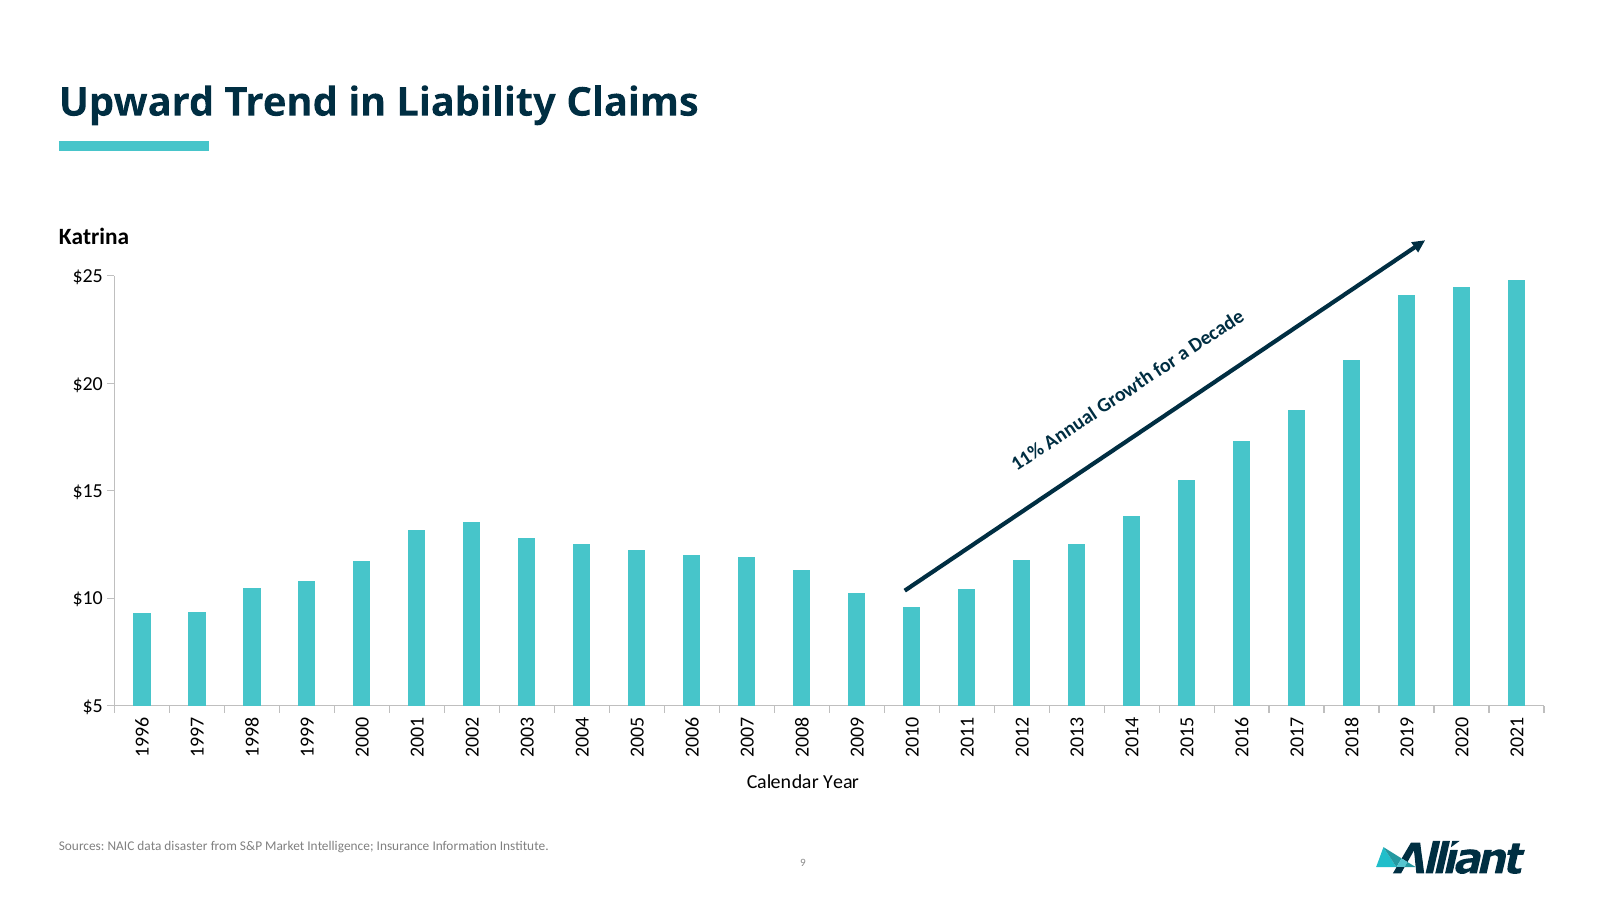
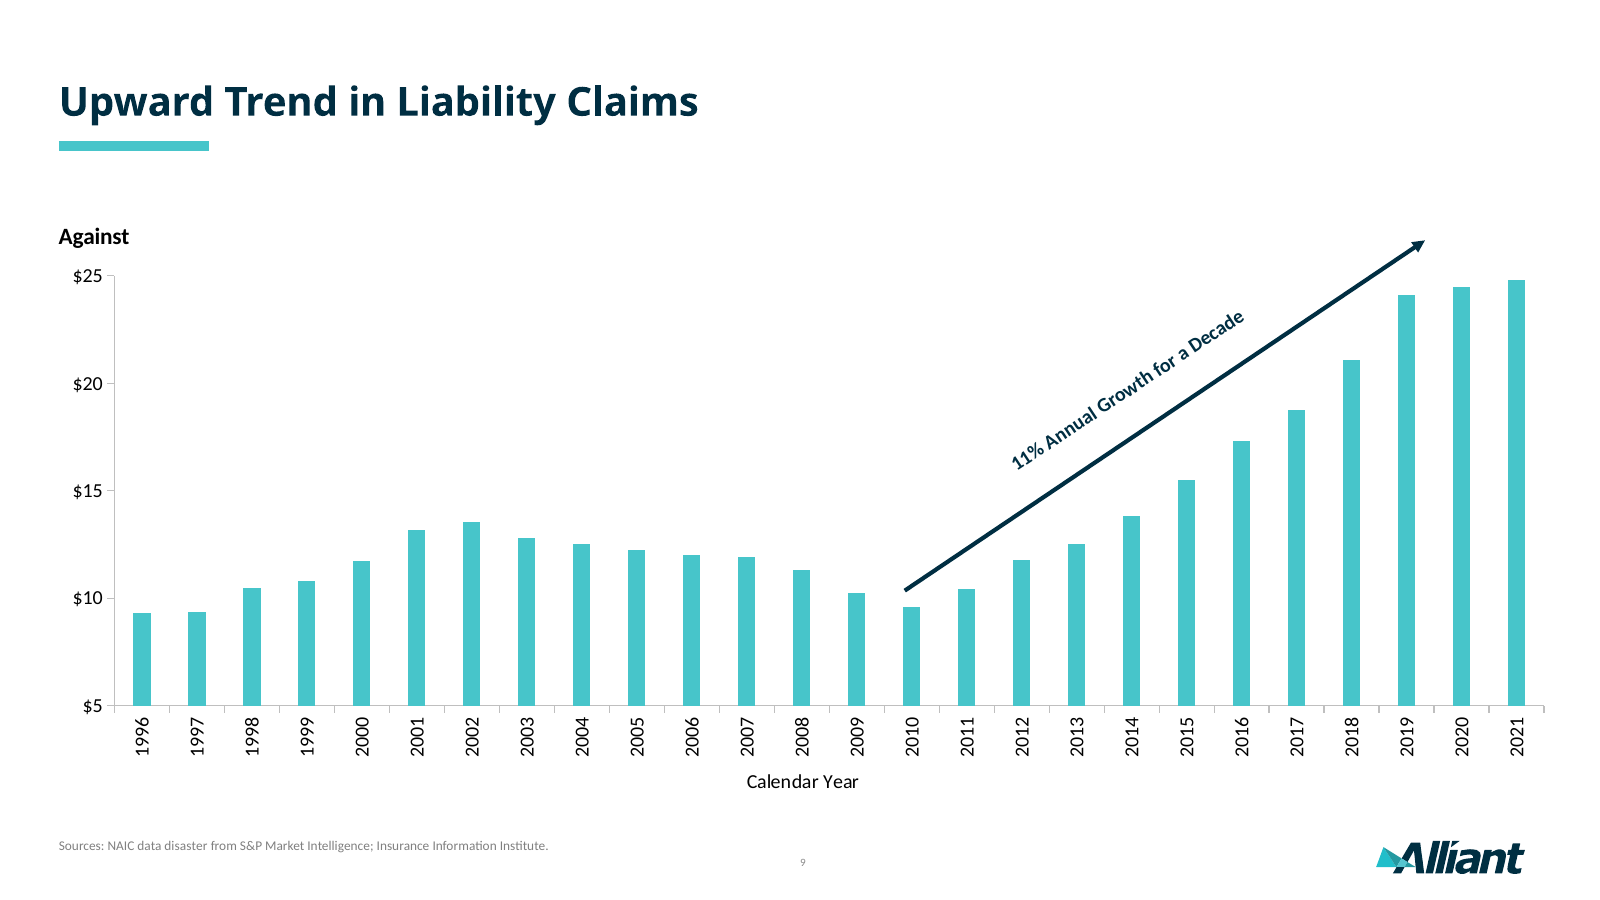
Katrina: Katrina -> Against (94, 237)
